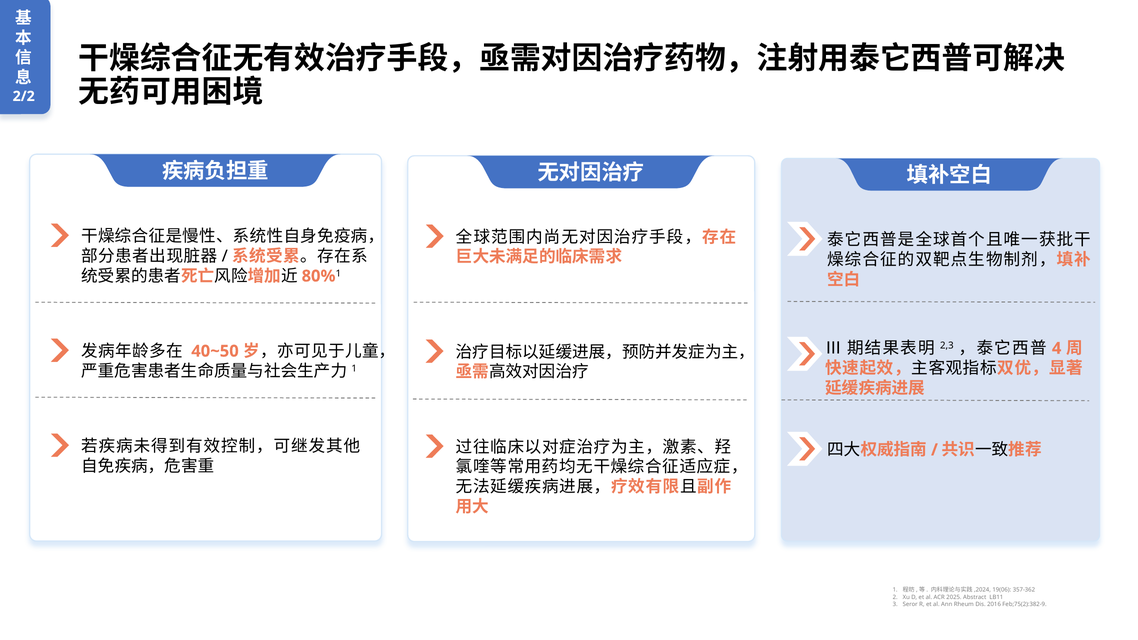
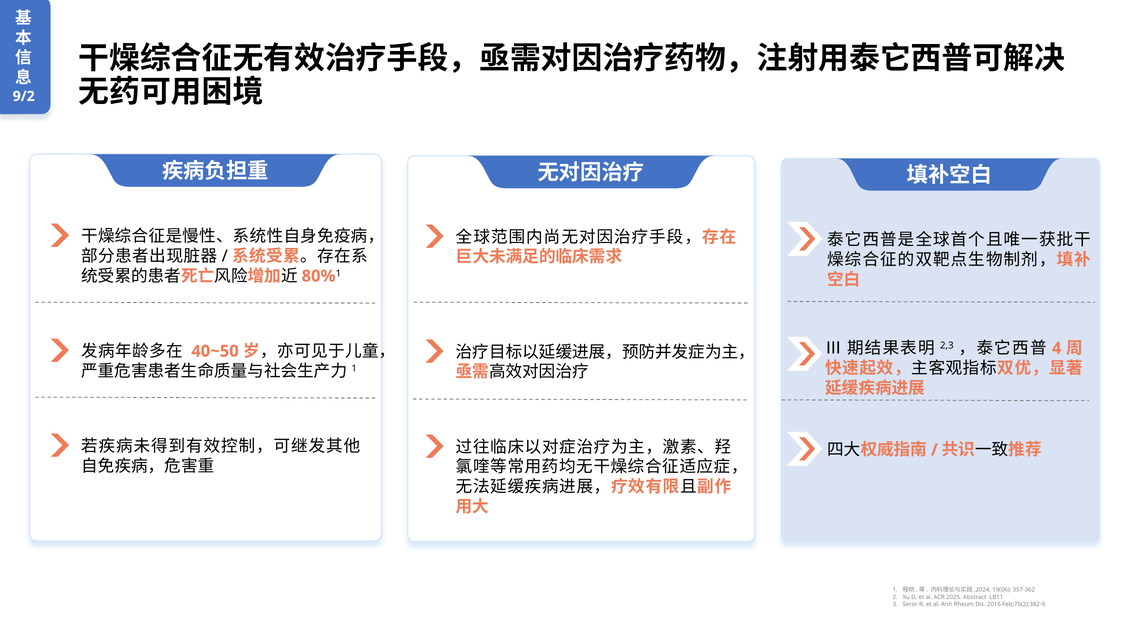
2/2: 2/2 -> 9/2 (24, 96)
